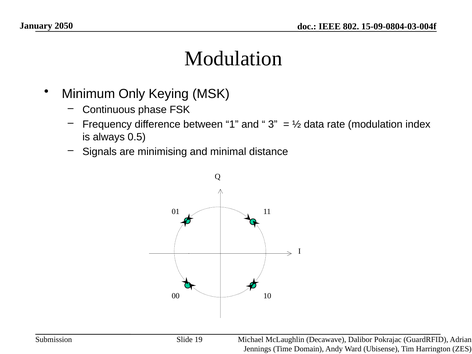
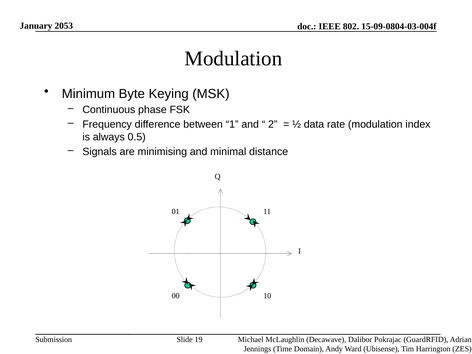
2050: 2050 -> 2053 (64, 26)
Only: Only -> Byte (132, 94)
3: 3 -> 2 (273, 125)
